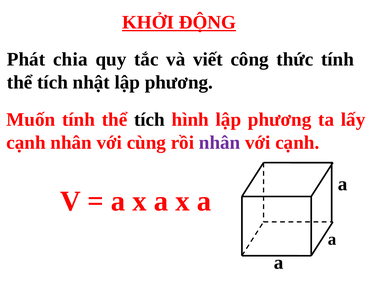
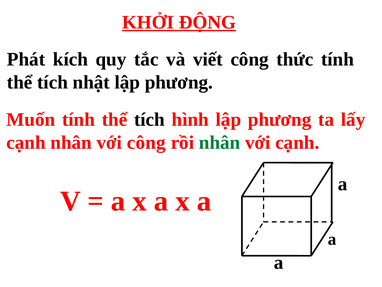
chia: chia -> kích (70, 59)
với cùng: cùng -> công (146, 142)
nhân colour: purple -> green (220, 142)
